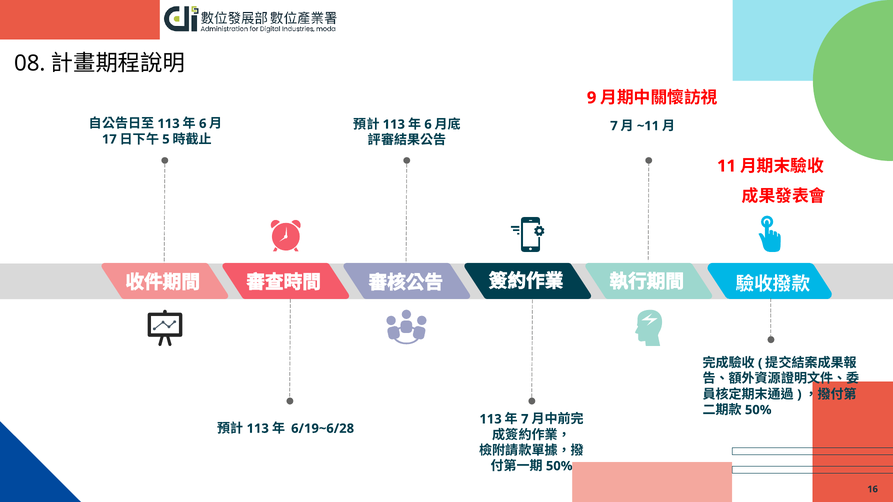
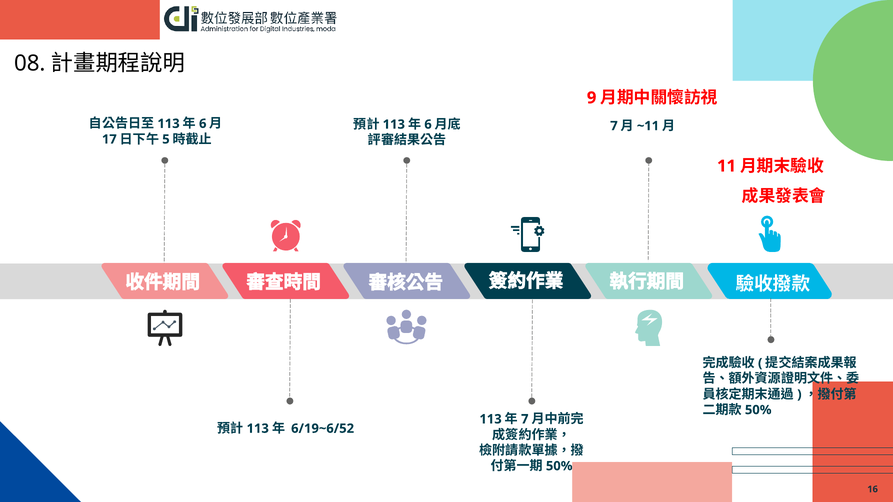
6/19~6/28: 6/19~6/28 -> 6/19~6/52 (323, 429)
